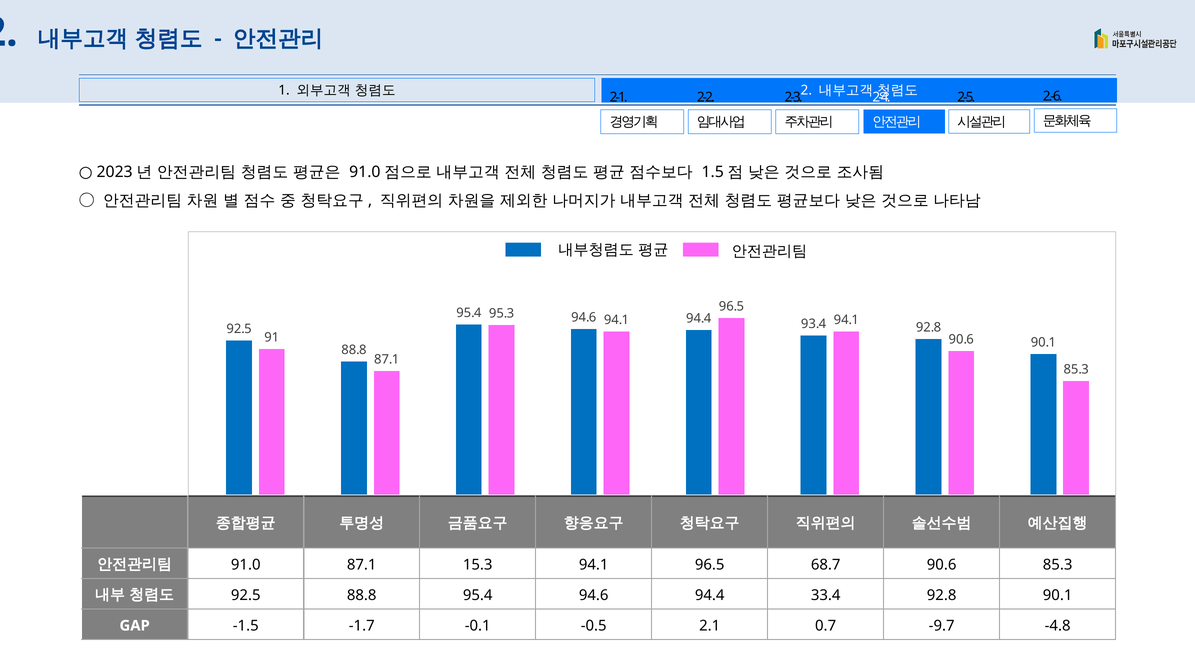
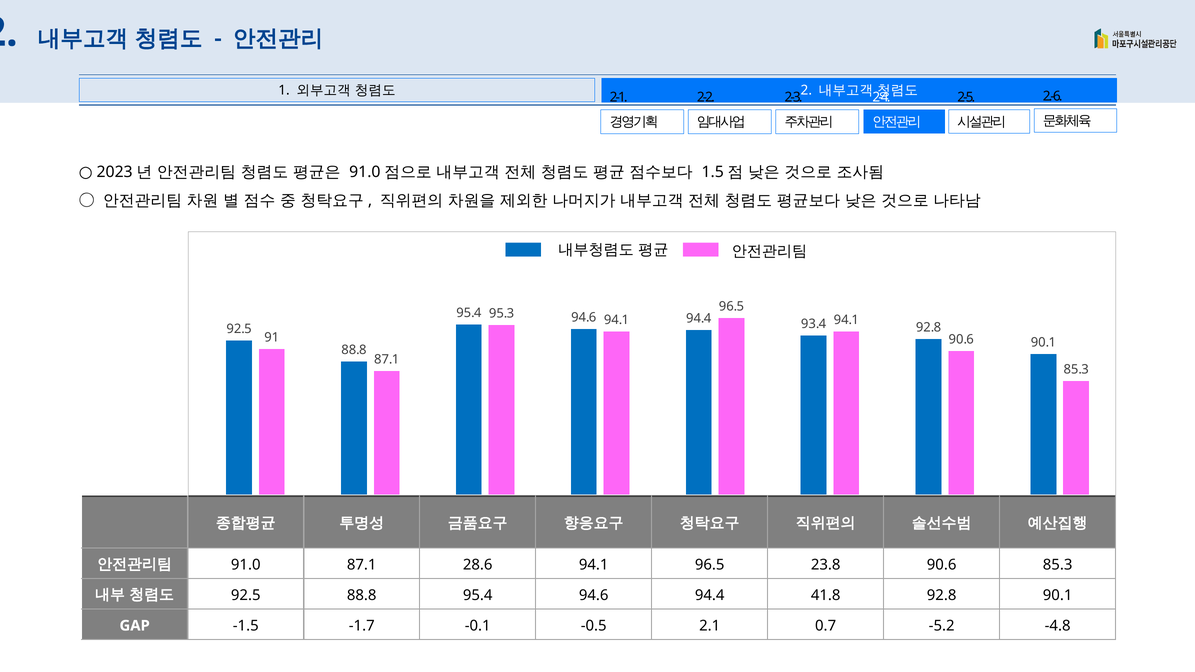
15.3: 15.3 -> 28.6 (478, 565)
68.7: 68.7 -> 23.8 (826, 565)
33.4: 33.4 -> 41.8 (826, 595)
-9.7: -9.7 -> -5.2 (942, 626)
